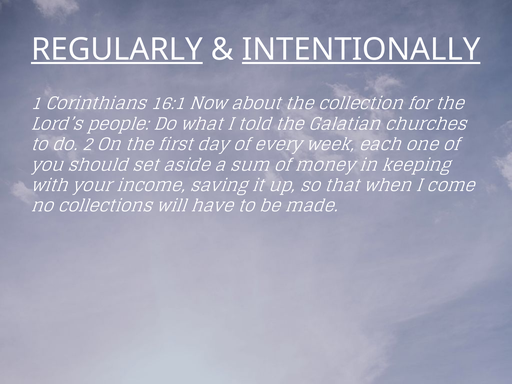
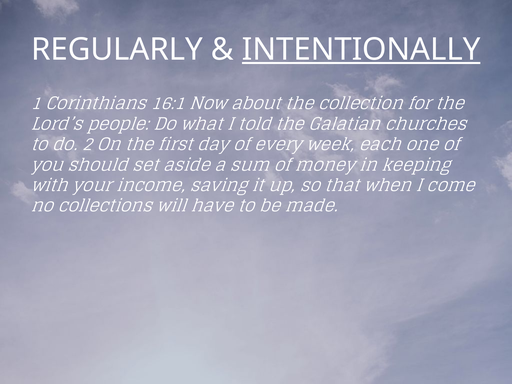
REGULARLY underline: present -> none (117, 50)
